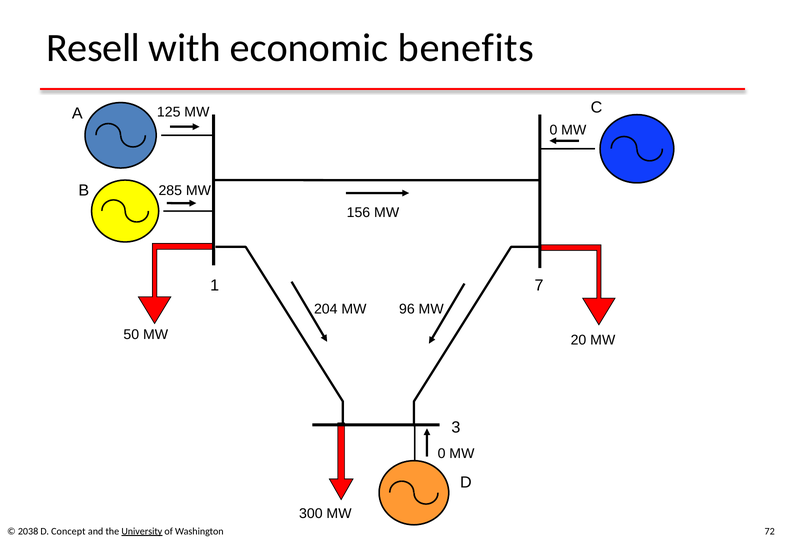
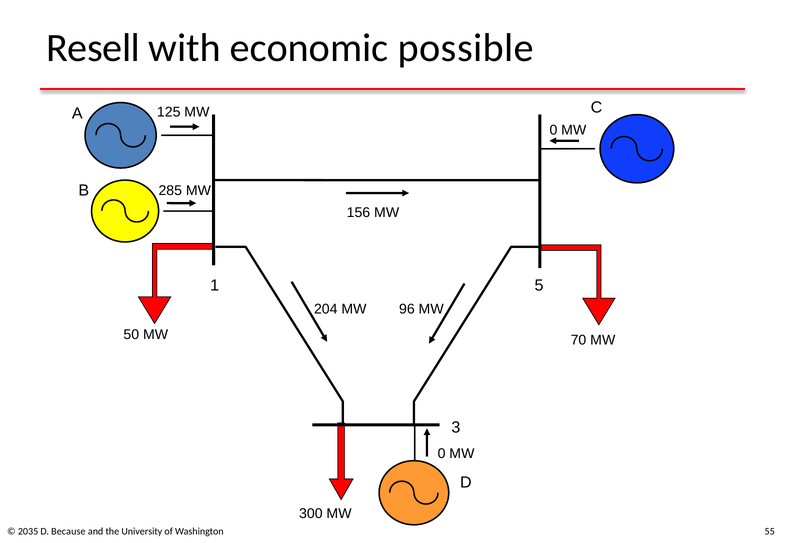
benefits: benefits -> possible (466, 48)
7: 7 -> 5 (539, 286)
20: 20 -> 70 (578, 341)
2038: 2038 -> 2035 (28, 532)
Concept: Concept -> Because (68, 532)
University underline: present -> none (142, 532)
72: 72 -> 55 (770, 532)
